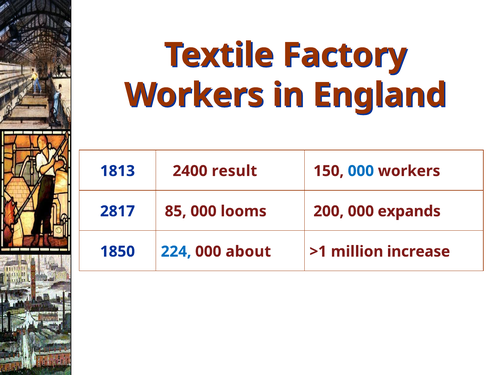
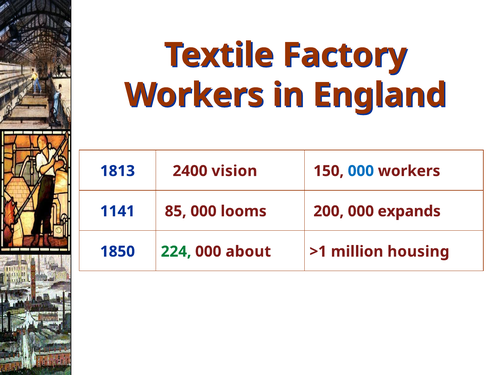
result: result -> vision (234, 171)
2817: 2817 -> 1141 (118, 211)
224 colour: blue -> green (176, 252)
increase: increase -> housing (418, 252)
